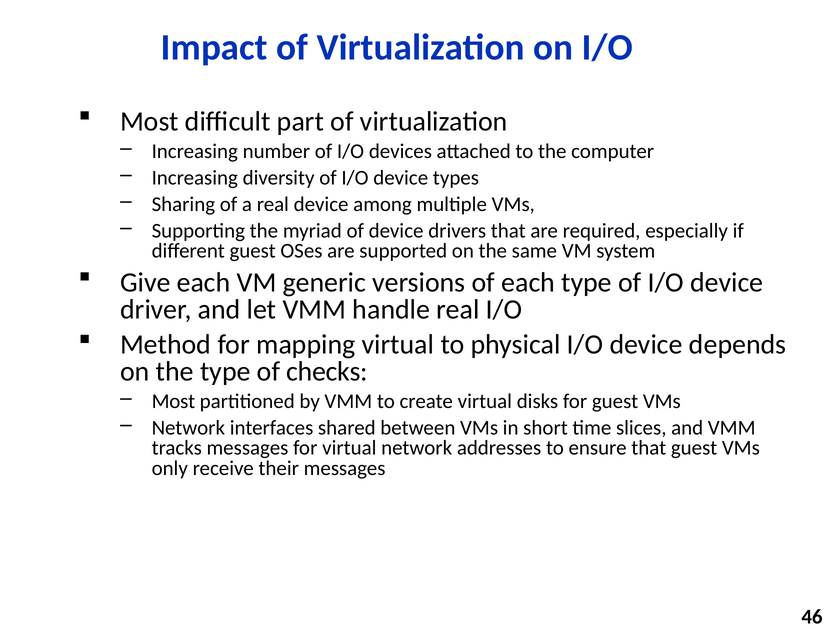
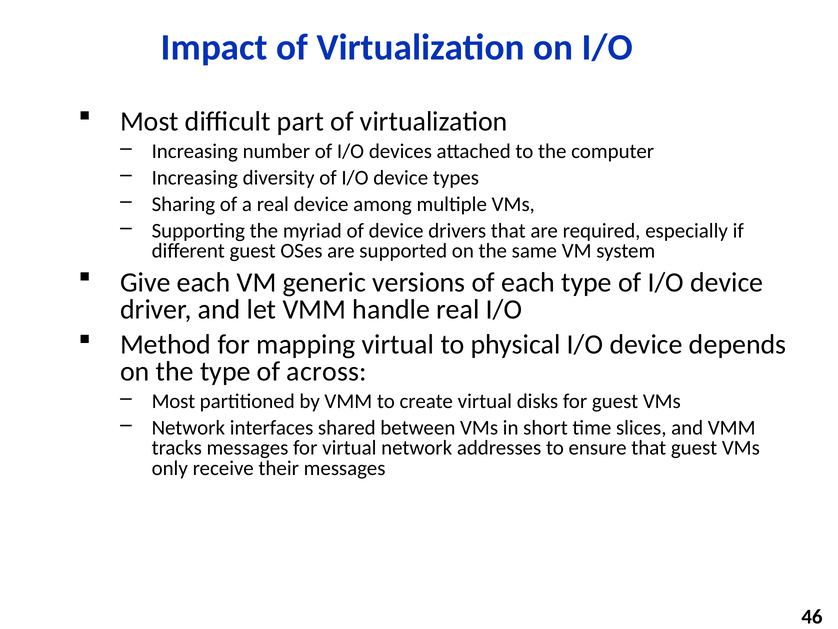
checks: checks -> across (327, 371)
